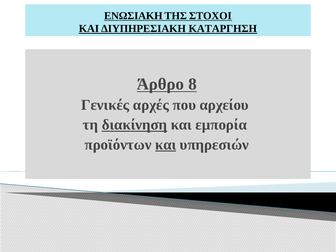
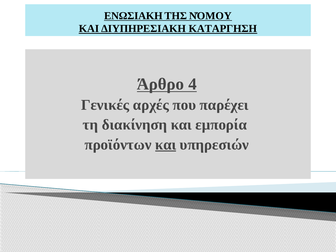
ΣΤΟΧΟΙ: ΣΤΟΧΟΙ -> ΝΌΜΟΥ (210, 16)
8: 8 -> 4 (193, 84)
αρχείου: αρχείου -> παρέχει (224, 105)
διακίνηση underline: present -> none (134, 125)
